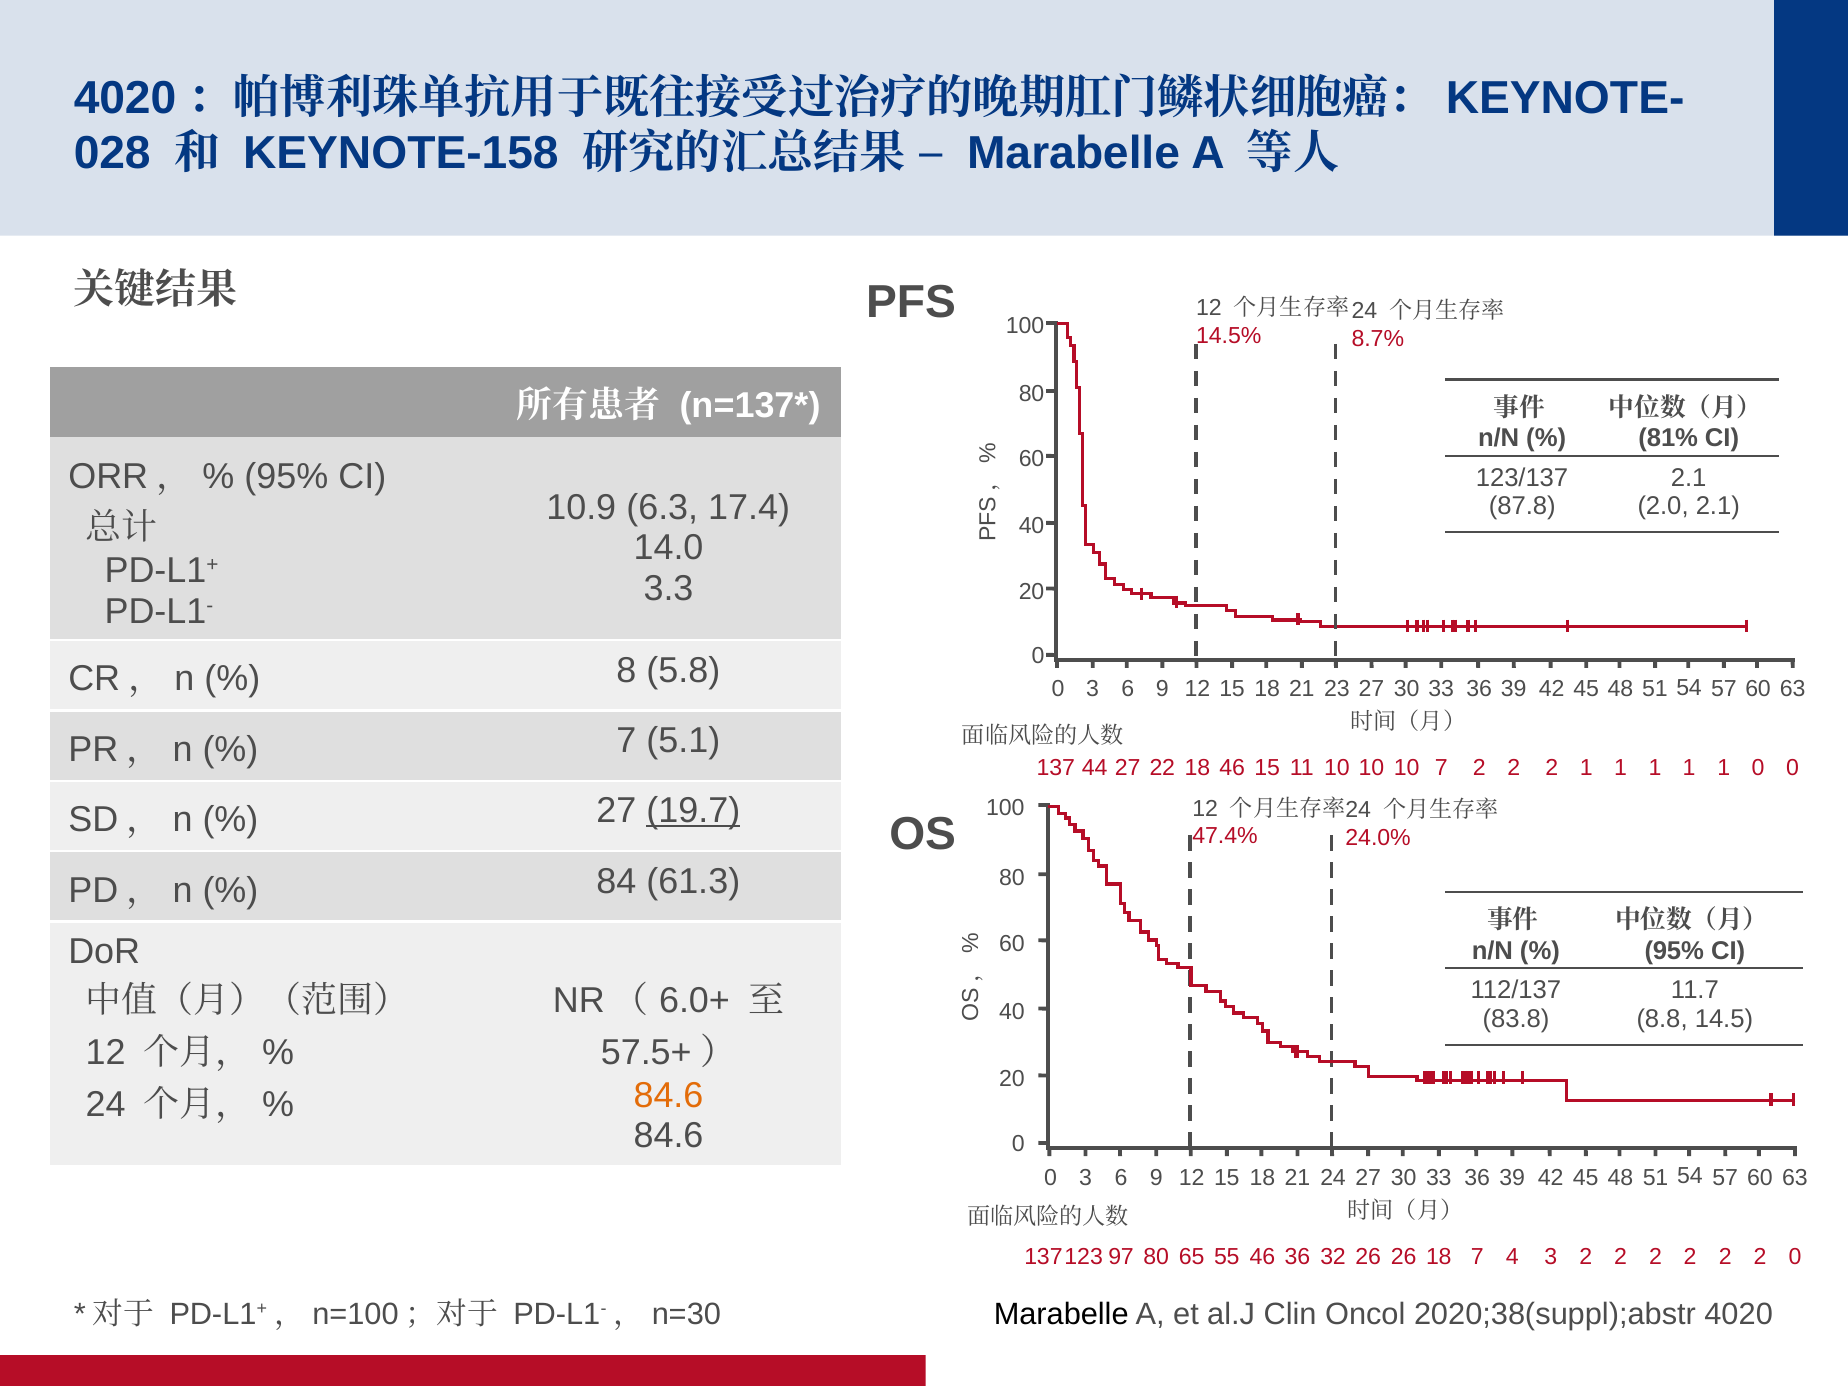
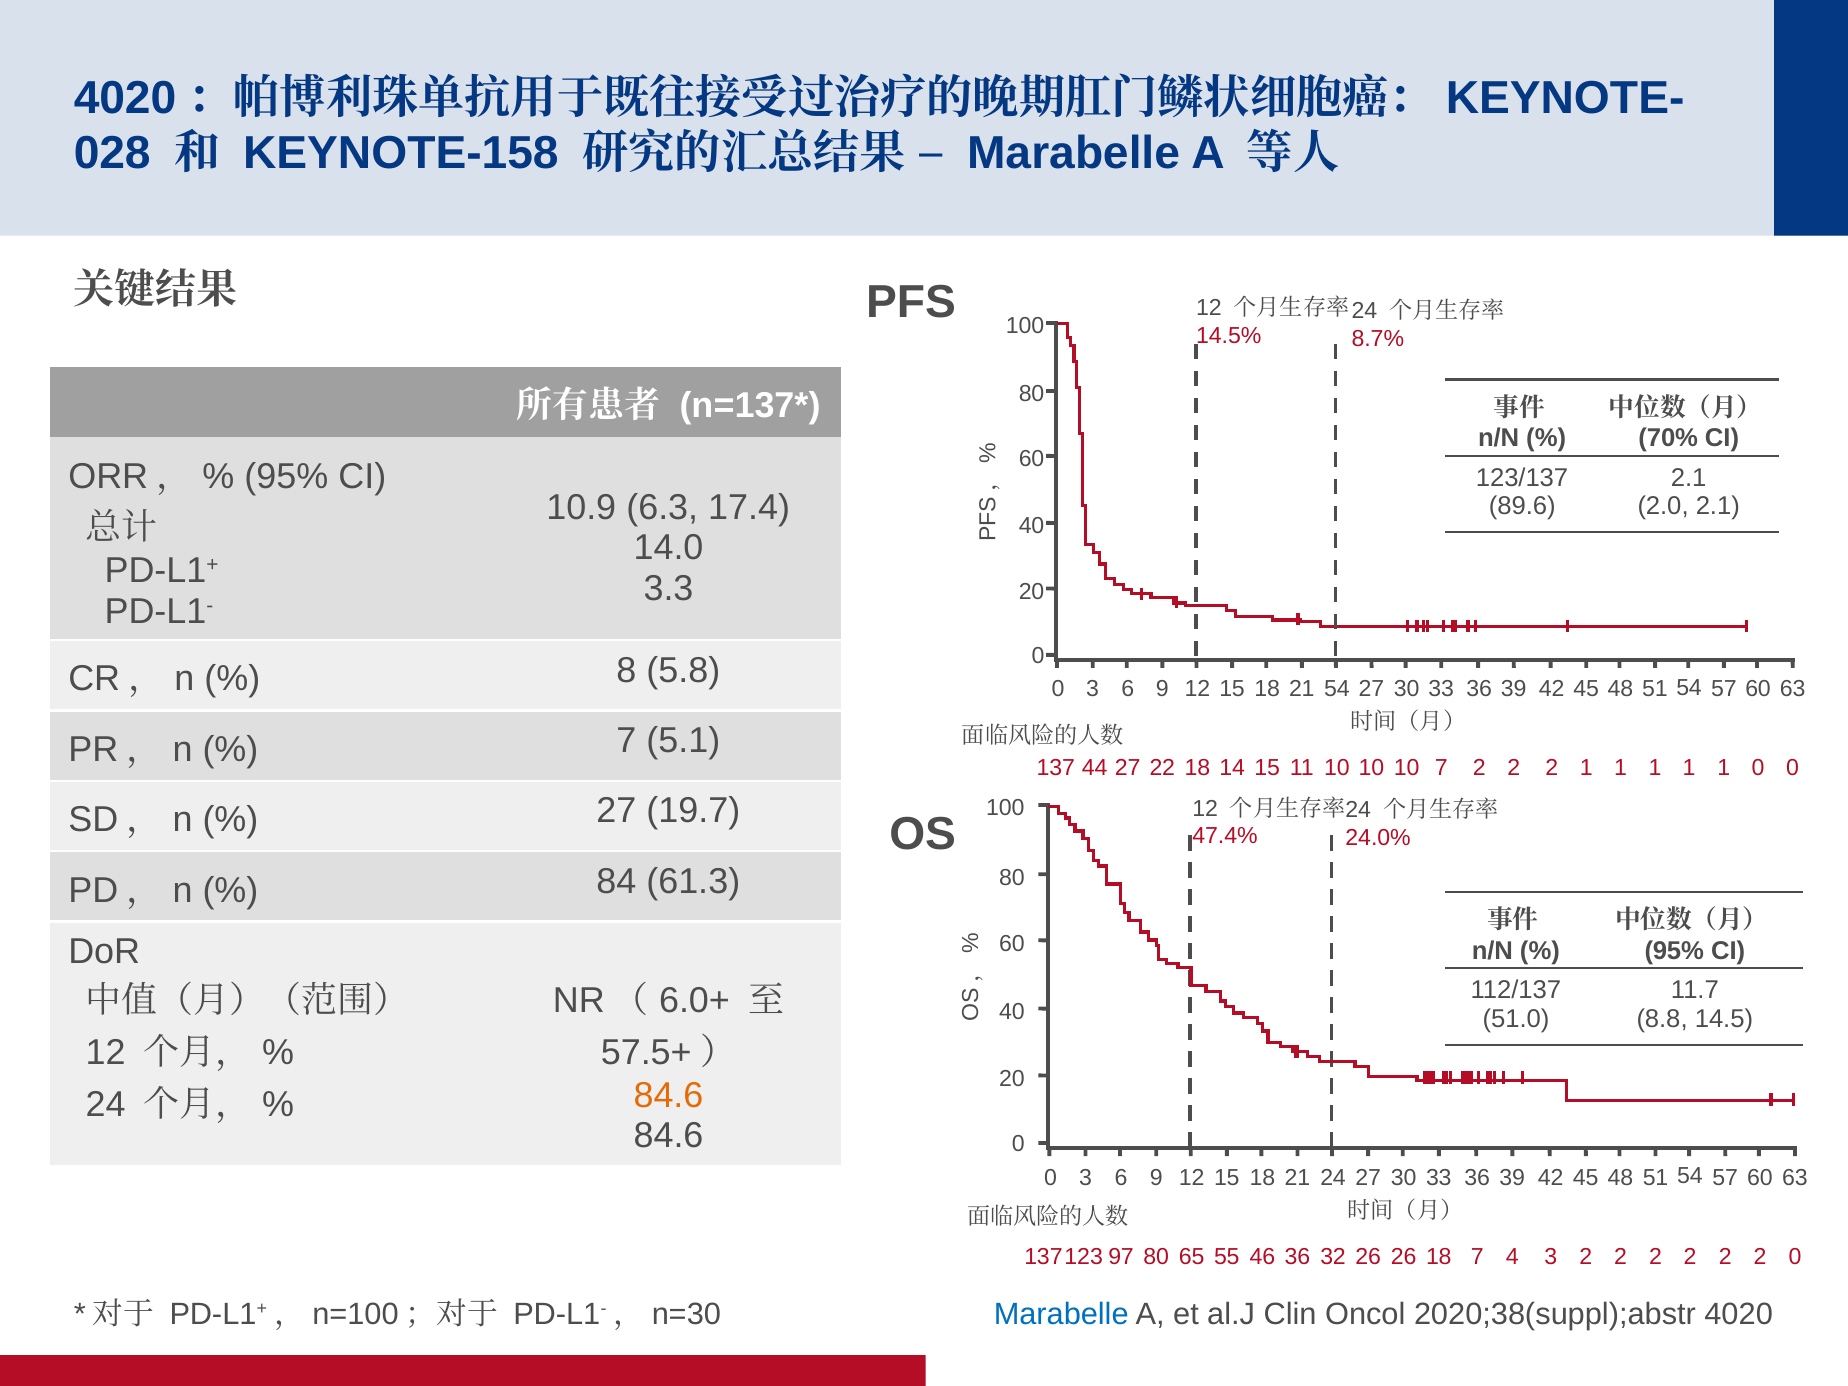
81%: 81% -> 70% (1668, 438)
87.8: 87.8 -> 89.6 (1522, 506)
21 23: 23 -> 54 (1337, 689)
18 46: 46 -> 14 (1232, 768)
19.7 underline: present -> none (693, 811)
83.8: 83.8 -> 51.0 (1516, 1019)
Marabelle colour: black -> blue (1061, 1314)
